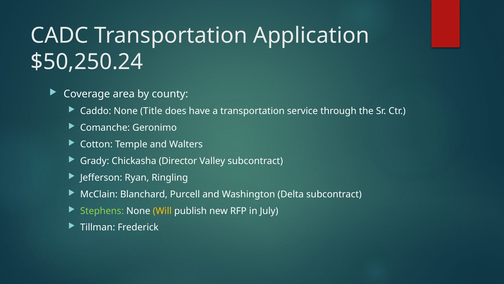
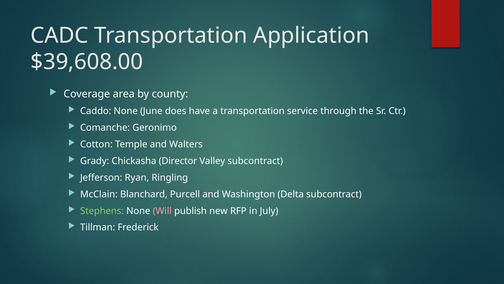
$50,250.24: $50,250.24 -> $39,608.00 (87, 62)
Title: Title -> June (151, 111)
Will colour: yellow -> pink (162, 211)
